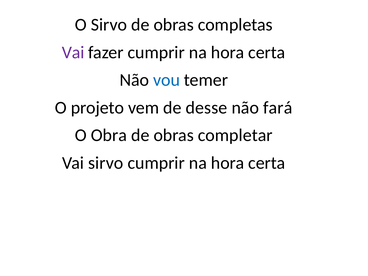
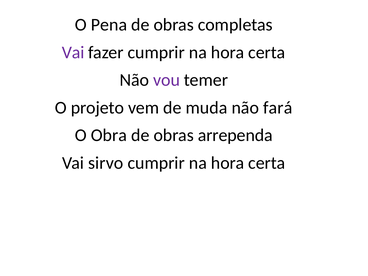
O Sirvo: Sirvo -> Pena (109, 25)
vou colour: blue -> purple (167, 80)
desse: desse -> muda (206, 108)
completar: completar -> arrependa (235, 135)
